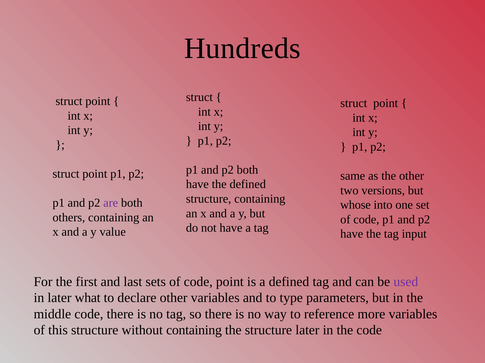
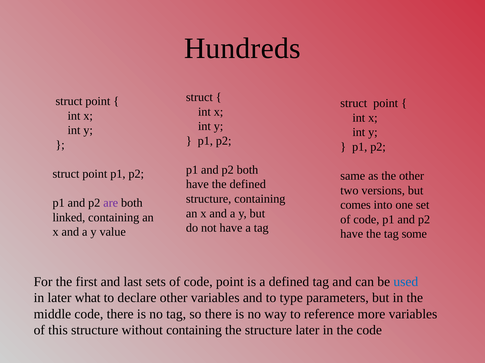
whose: whose -> comes (355, 205)
others: others -> linked (69, 218)
input: input -> some (414, 234)
used colour: purple -> blue (406, 282)
